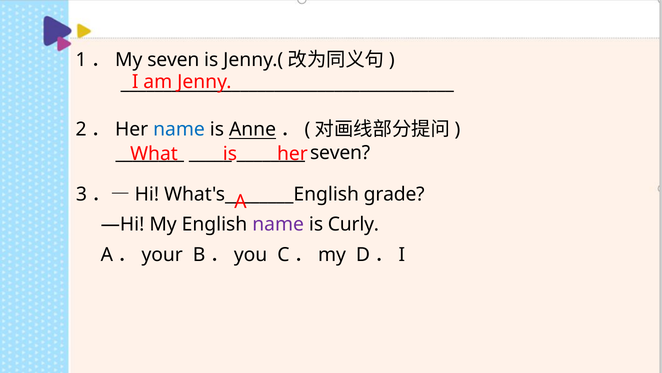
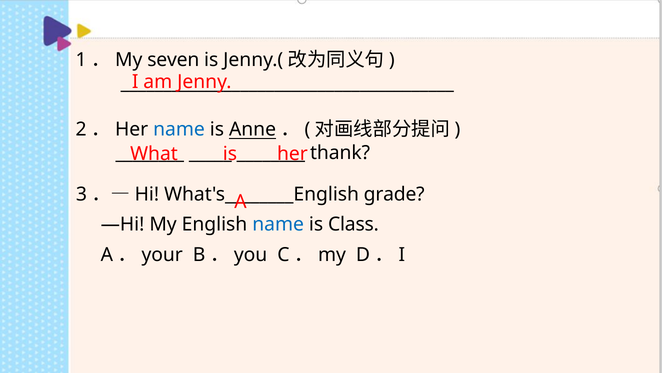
seven: seven -> thank (340, 152)
name colour: purple -> blue (278, 224)
Curly: Curly -> Class (353, 224)
